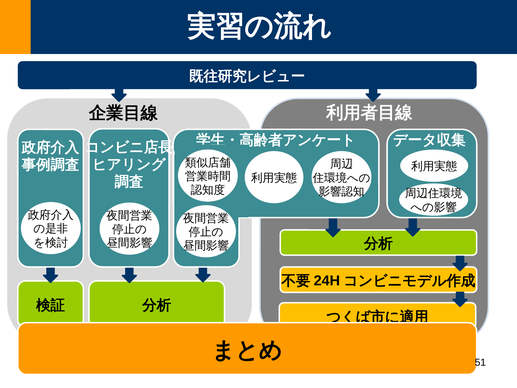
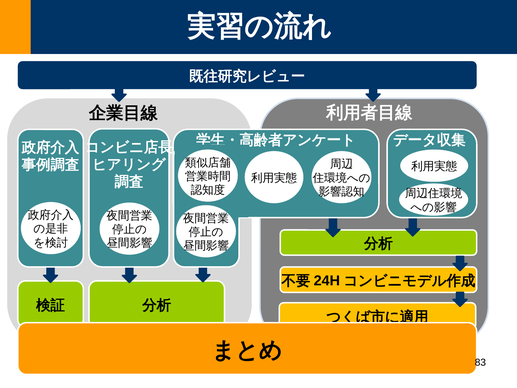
51: 51 -> 83 (480, 362)
